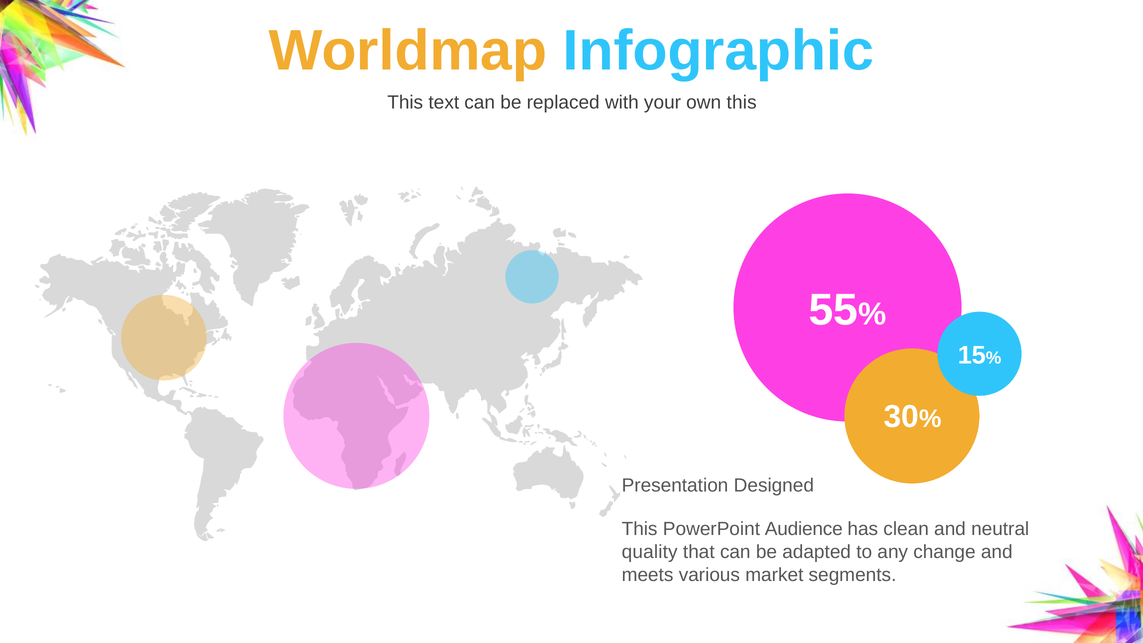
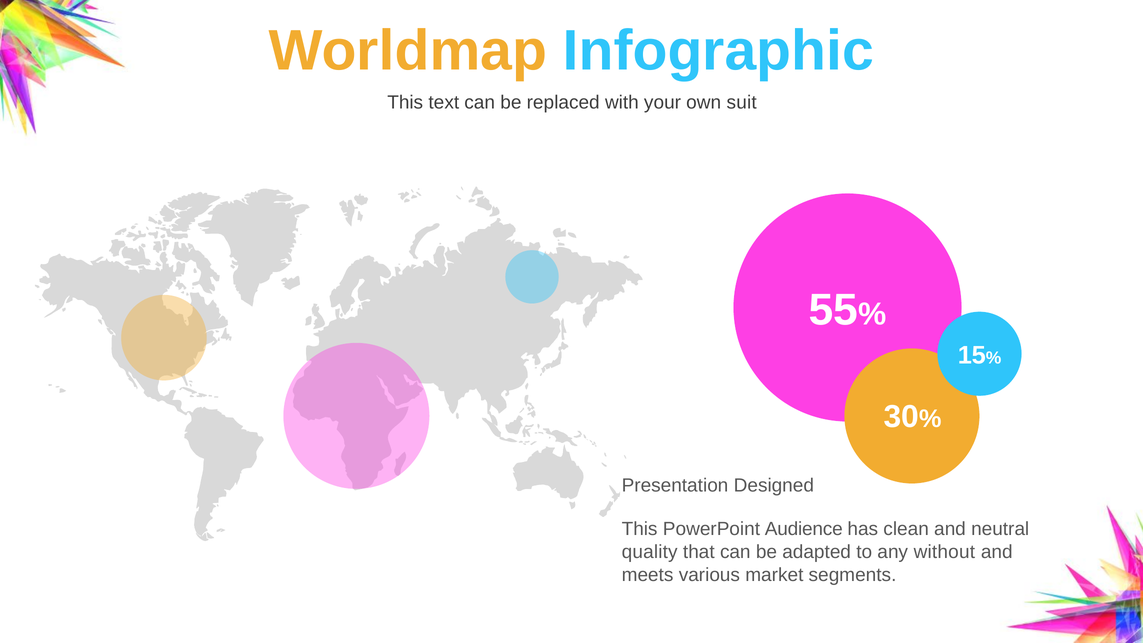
own this: this -> suit (742, 102)
change: change -> without (944, 552)
